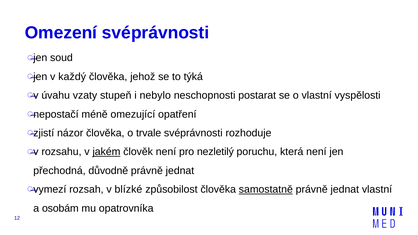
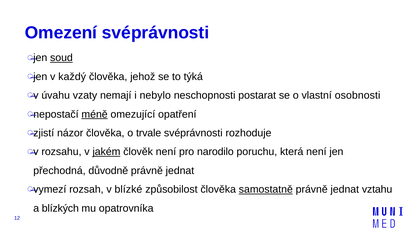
soud underline: none -> present (61, 58)
stupeň: stupeň -> nemají (116, 96)
vyspělosti: vyspělosti -> osobnosti (358, 96)
méně underline: none -> present (95, 114)
nezletilý: nezletilý -> narodilo (215, 152)
jednat vlastní: vlastní -> vztahu (377, 190)
osobám: osobám -> blízkých (60, 208)
